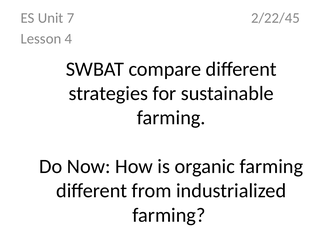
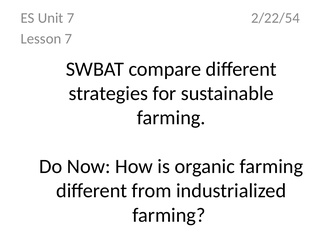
2/22/45: 2/22/45 -> 2/22/54 (275, 18)
Lesson 4: 4 -> 7 (68, 39)
